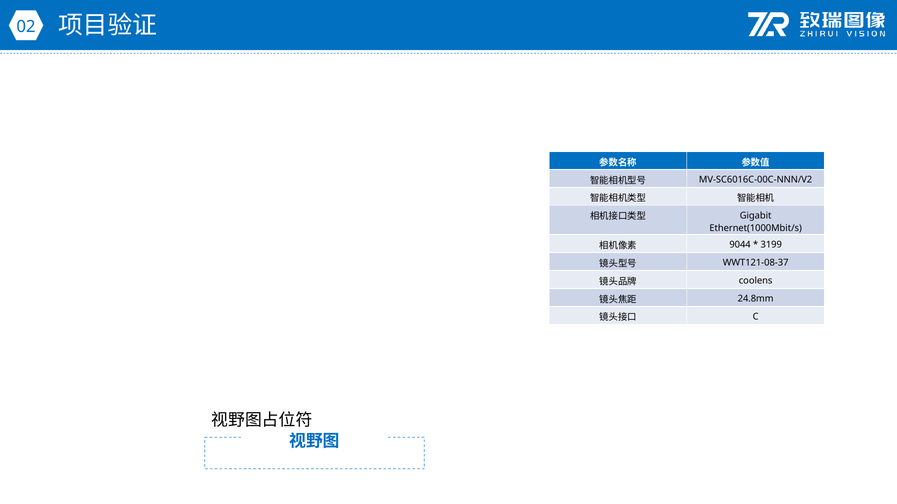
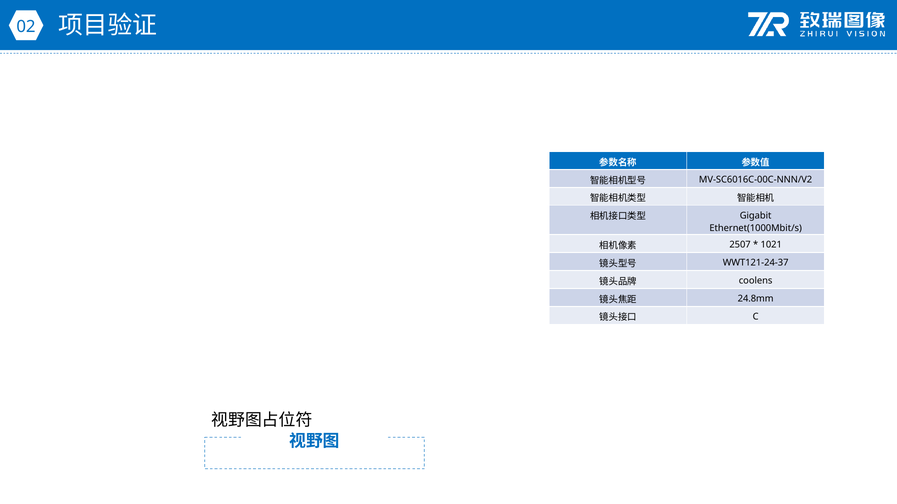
9044: 9044 -> 2507 (740, 245)
3199: 3199 -> 1021 (771, 245)
WWT121-08-37: WWT121-08-37 -> WWT121-24-37 (756, 263)
